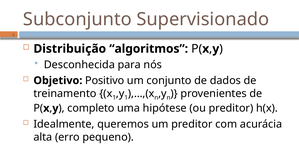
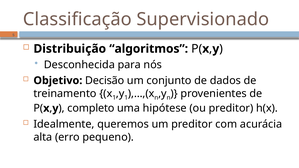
Subconjunto: Subconjunto -> Classificação (77, 19)
Positivo: Positivo -> Decisão (105, 81)
